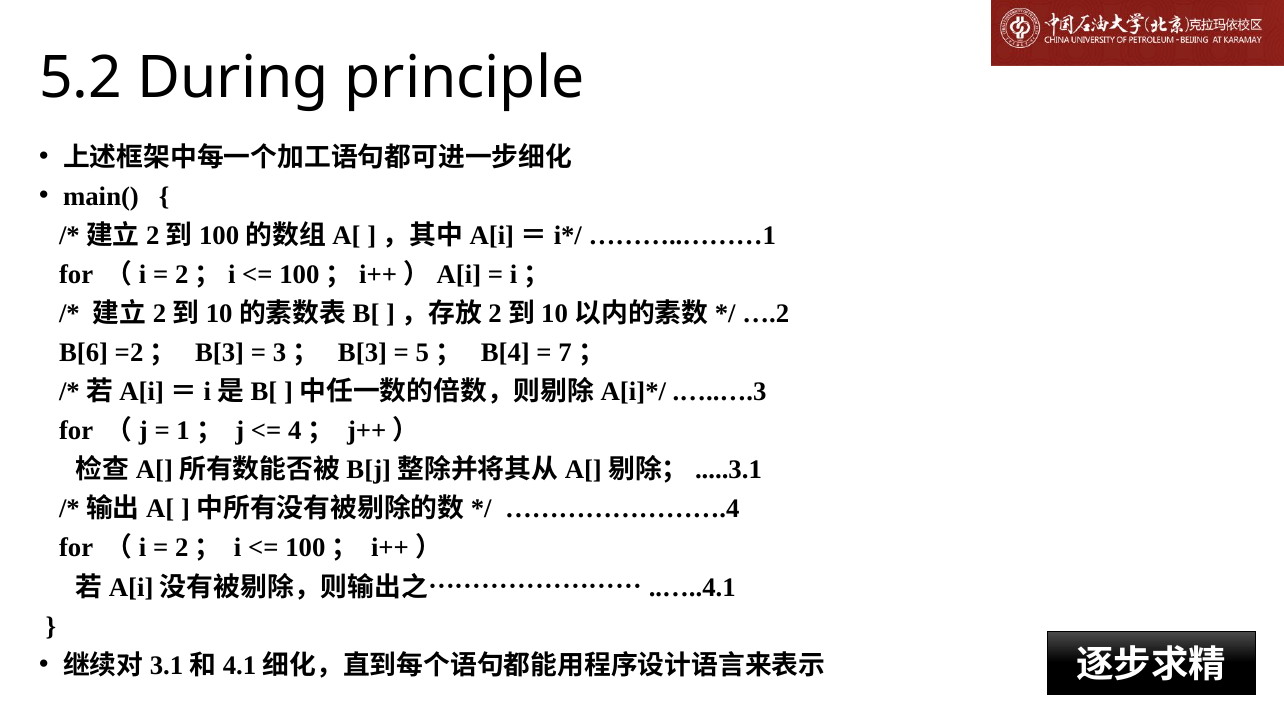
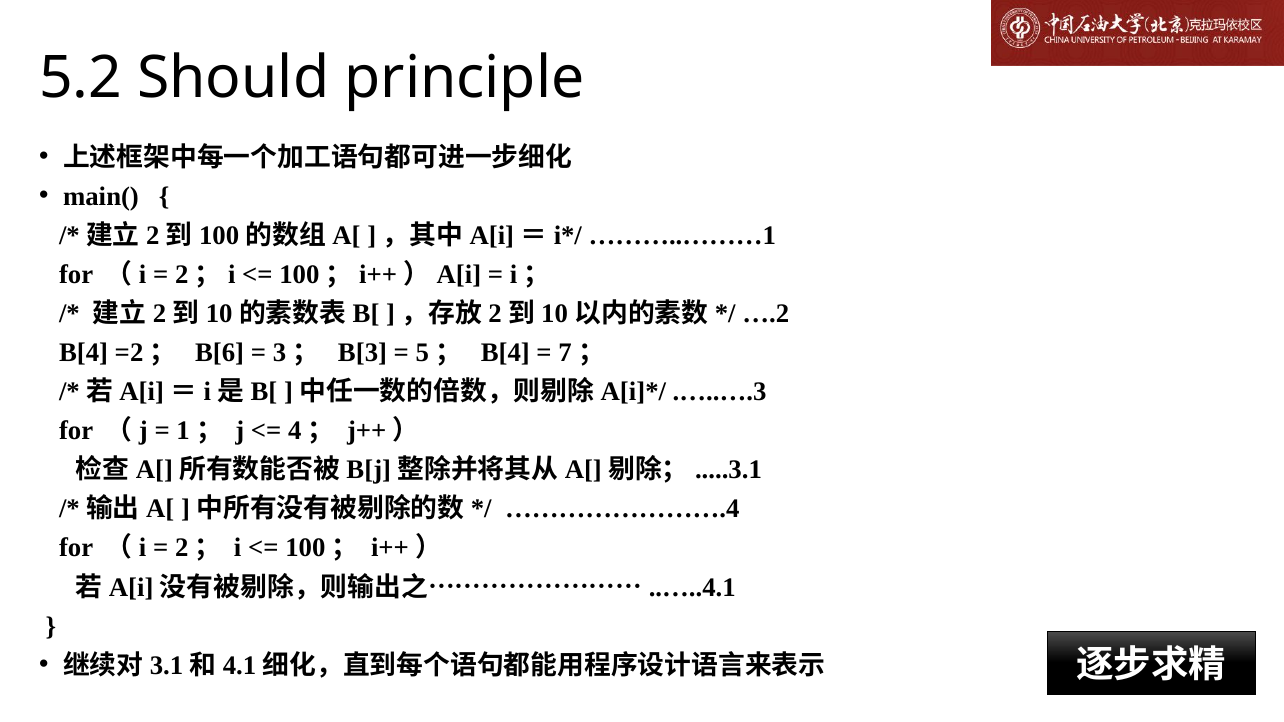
During: During -> Should (233, 78)
B[6: B[6 -> B[4 (84, 353)
=2； B[3: B[3 -> B[6 (220, 353)
